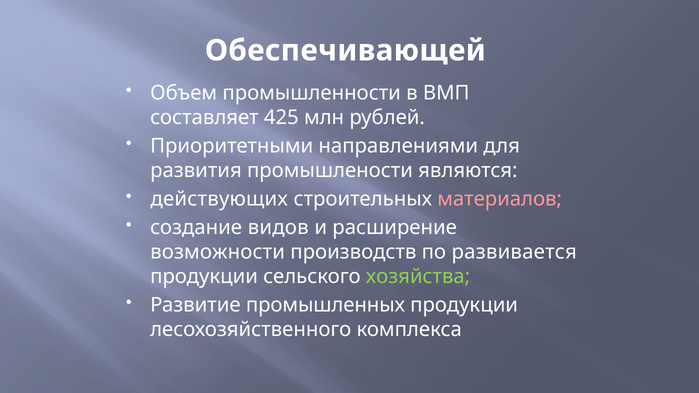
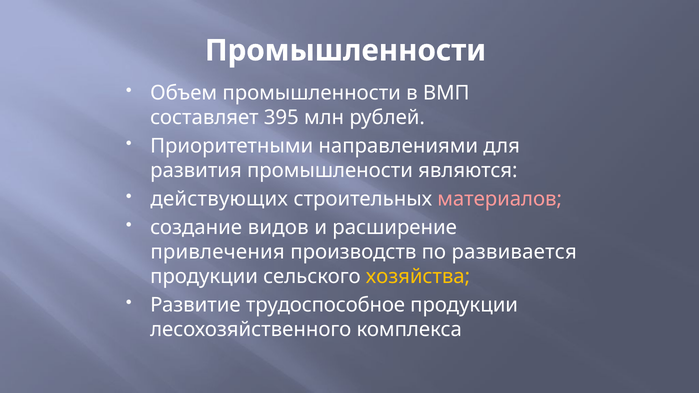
Обеспечивающей: Обеспечивающей -> Промышленности (346, 51)
425: 425 -> 395 (281, 118)
возможности: возможности -> привлечения (218, 252)
хозяйства colour: light green -> yellow (418, 277)
промышленных: промышленных -> трудоспособное (326, 305)
